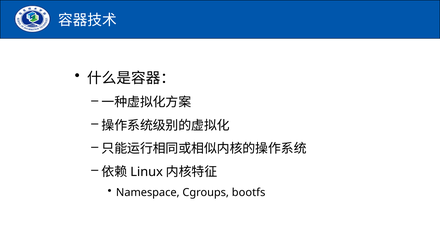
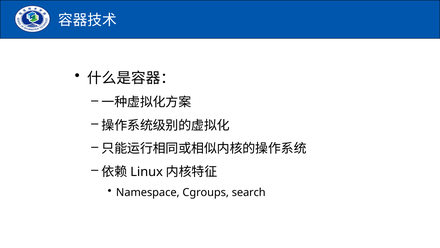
bootfs: bootfs -> search (249, 192)
